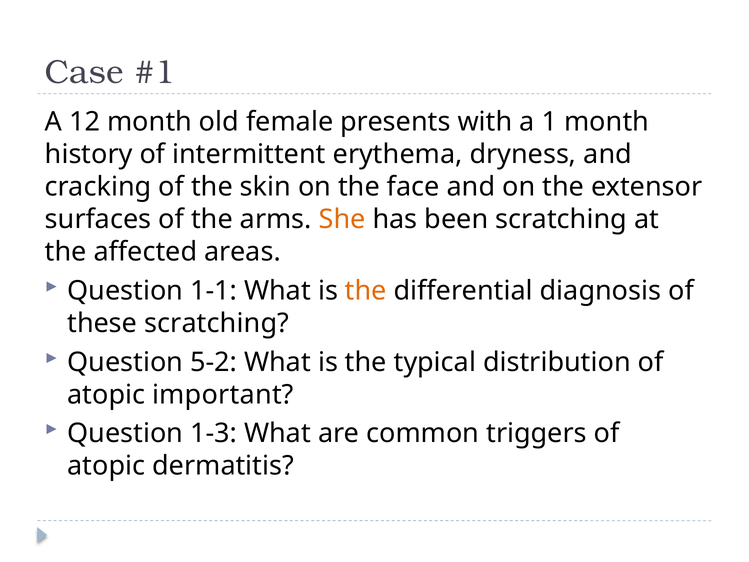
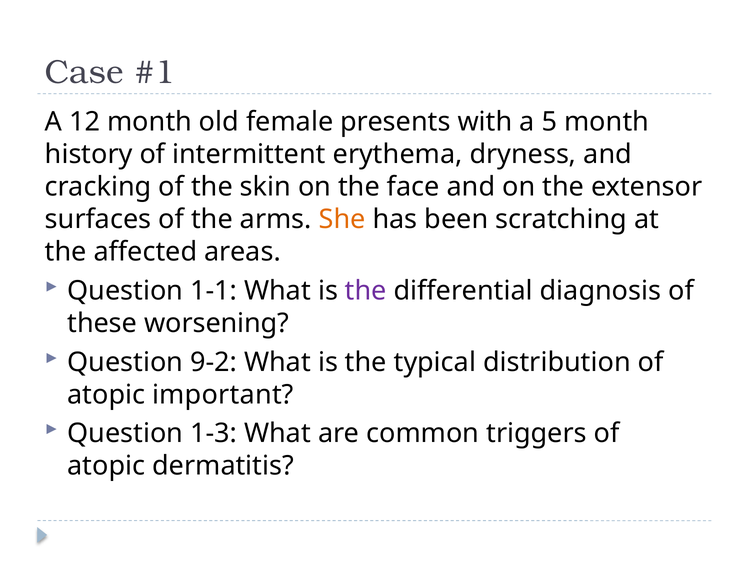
1: 1 -> 5 (549, 122)
the colour: orange -> purple (366, 291)
these scratching: scratching -> worsening (217, 323)
5-2: 5-2 -> 9-2 (214, 362)
